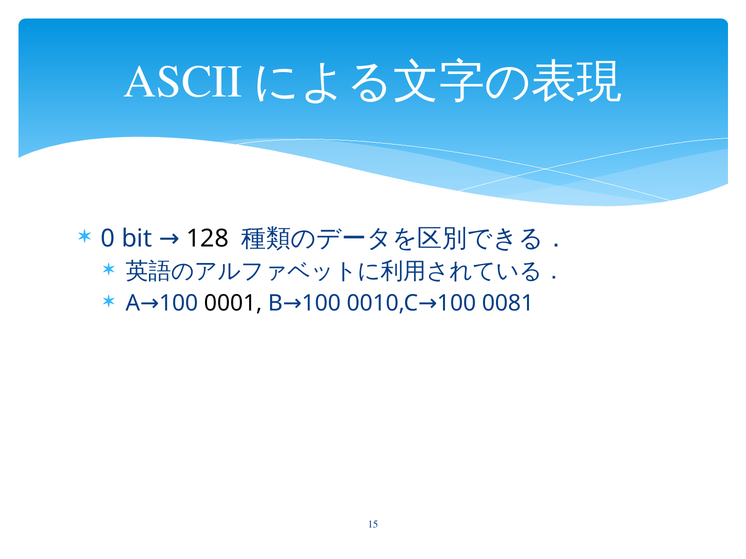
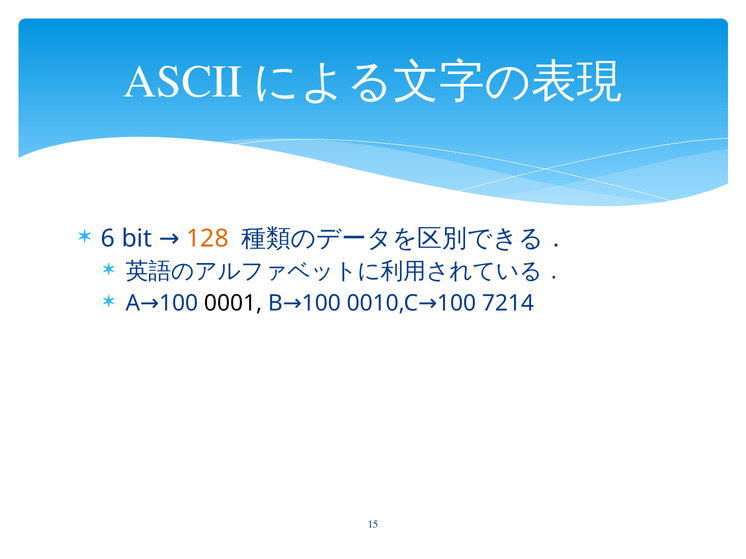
0: 0 -> 6 (108, 239)
128 colour: black -> orange (207, 239)
0081: 0081 -> 7214 (508, 304)
